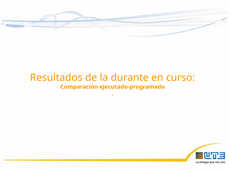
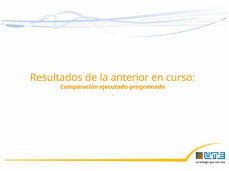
durante: durante -> anterior (130, 78)
